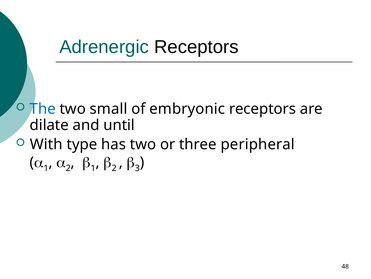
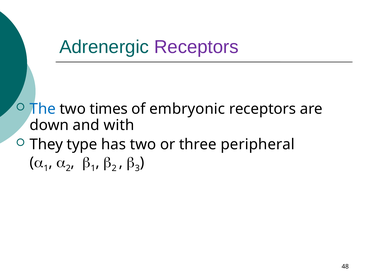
Receptors colour: black -> purple (196, 47)
small: small -> times (109, 109)
dilate: dilate -> down (49, 125)
until: until -> with (119, 125)
With: With -> They (46, 144)
